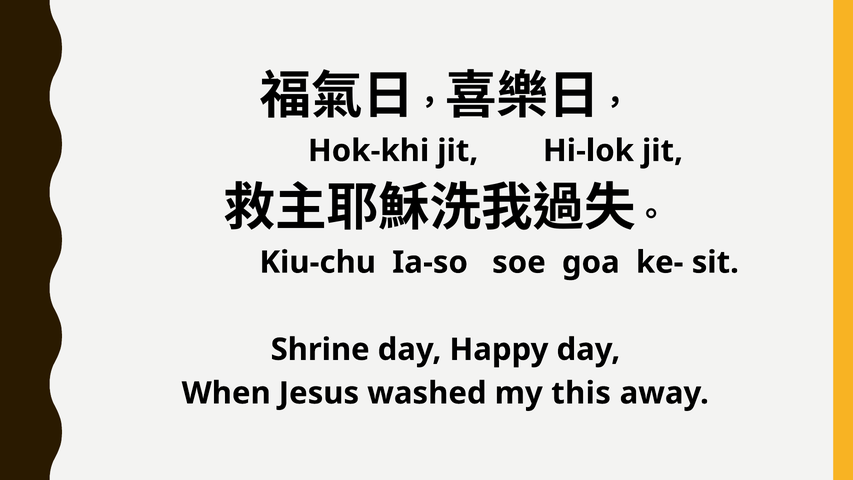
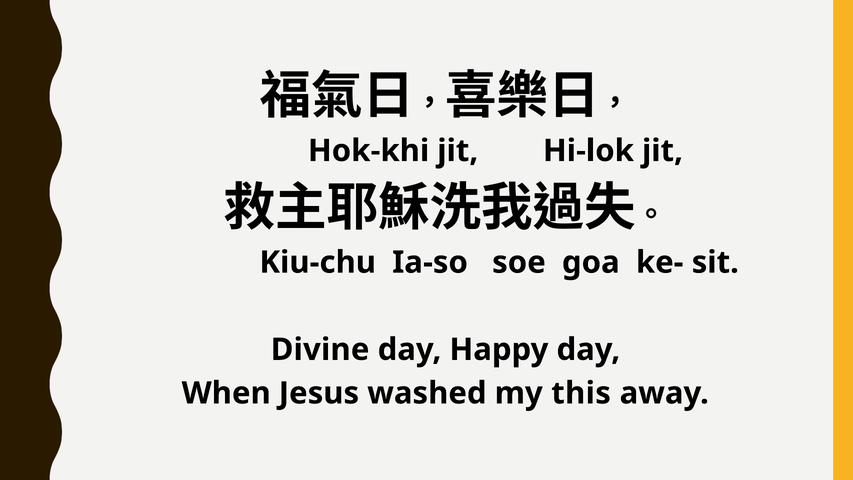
Shrine: Shrine -> Divine (320, 349)
